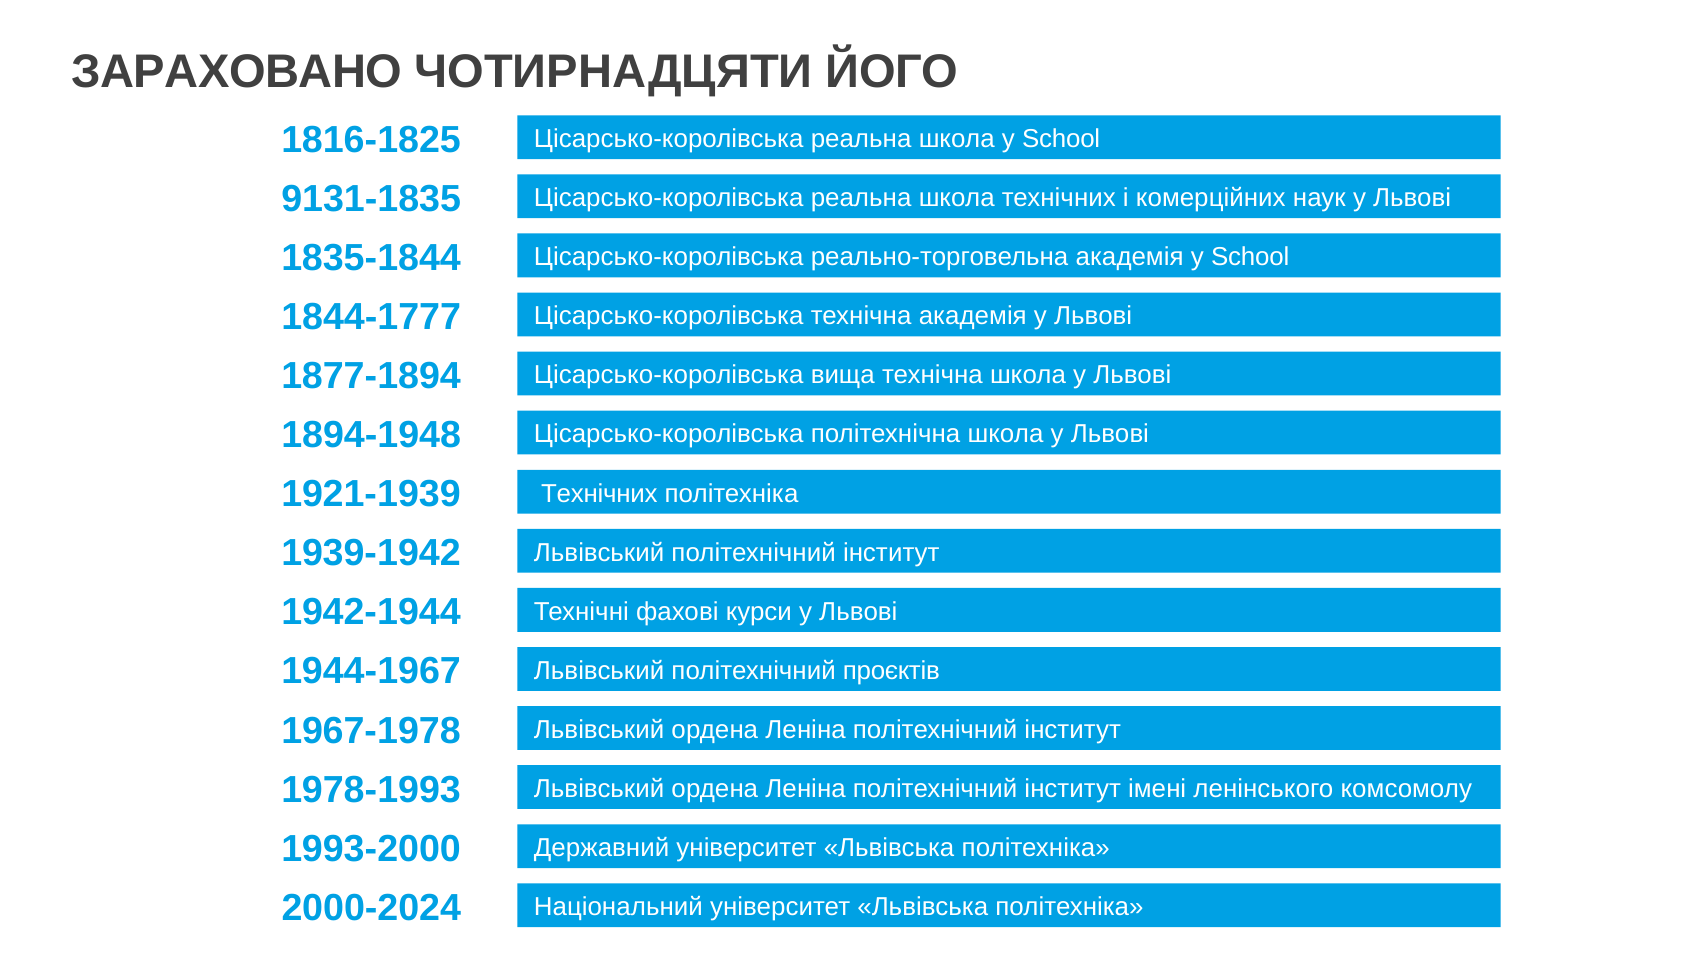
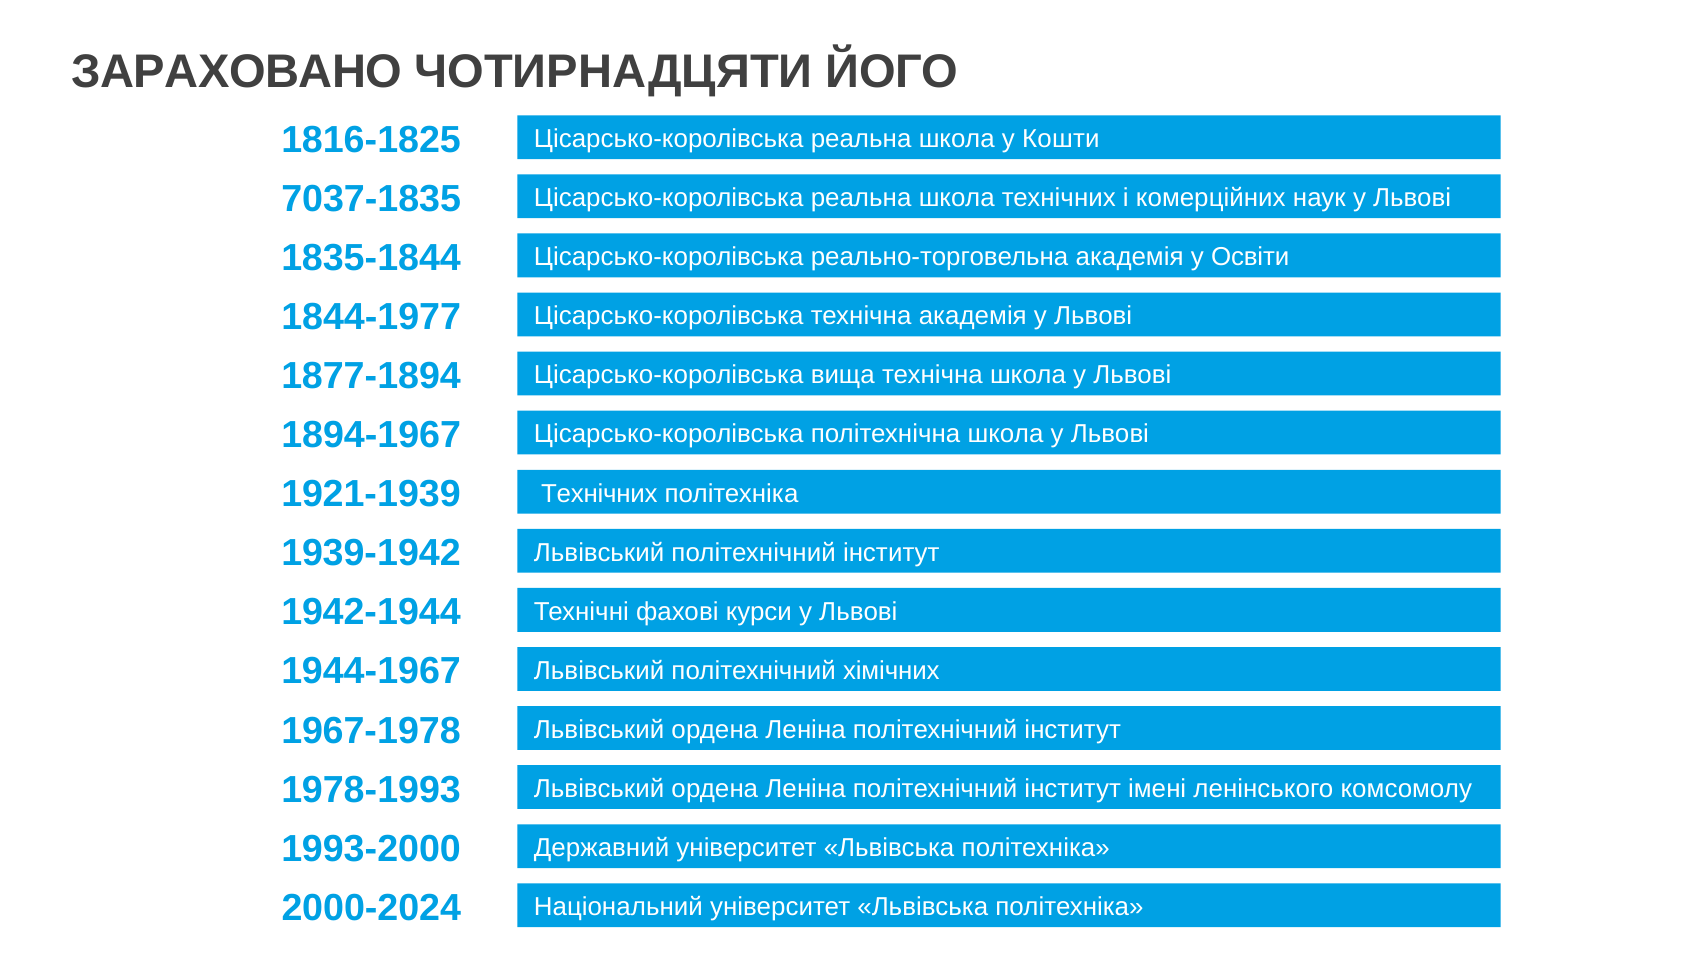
школа у School: School -> Кошти (1061, 139)
9131-1835: 9131-1835 -> 7037-1835 (371, 199)
академія у School: School -> Освіти (1250, 257)
1844-1777: 1844-1777 -> 1844-1977 (371, 317)
1894-1948: 1894-1948 -> 1894-1967 (371, 435)
проєктів: проєктів -> хімічних (891, 670)
